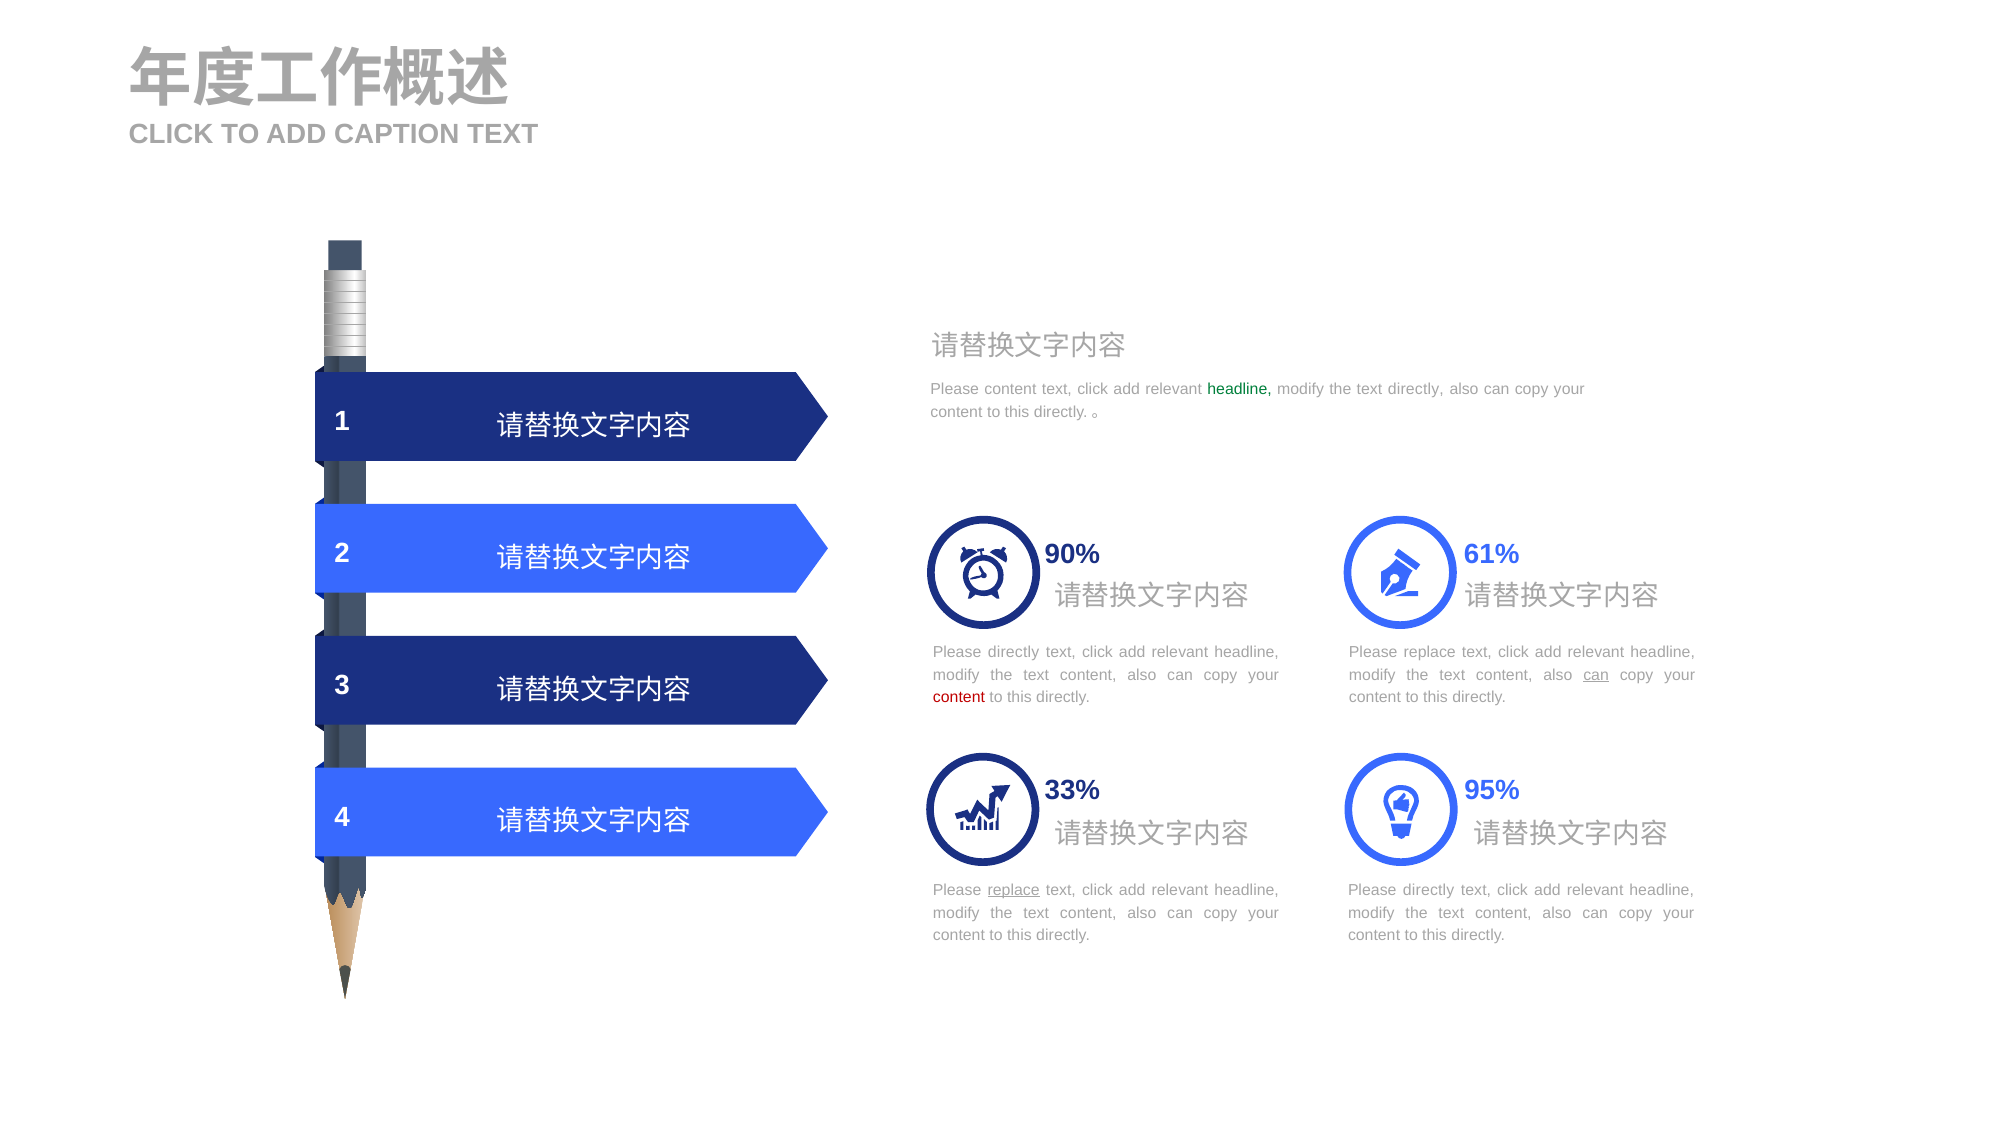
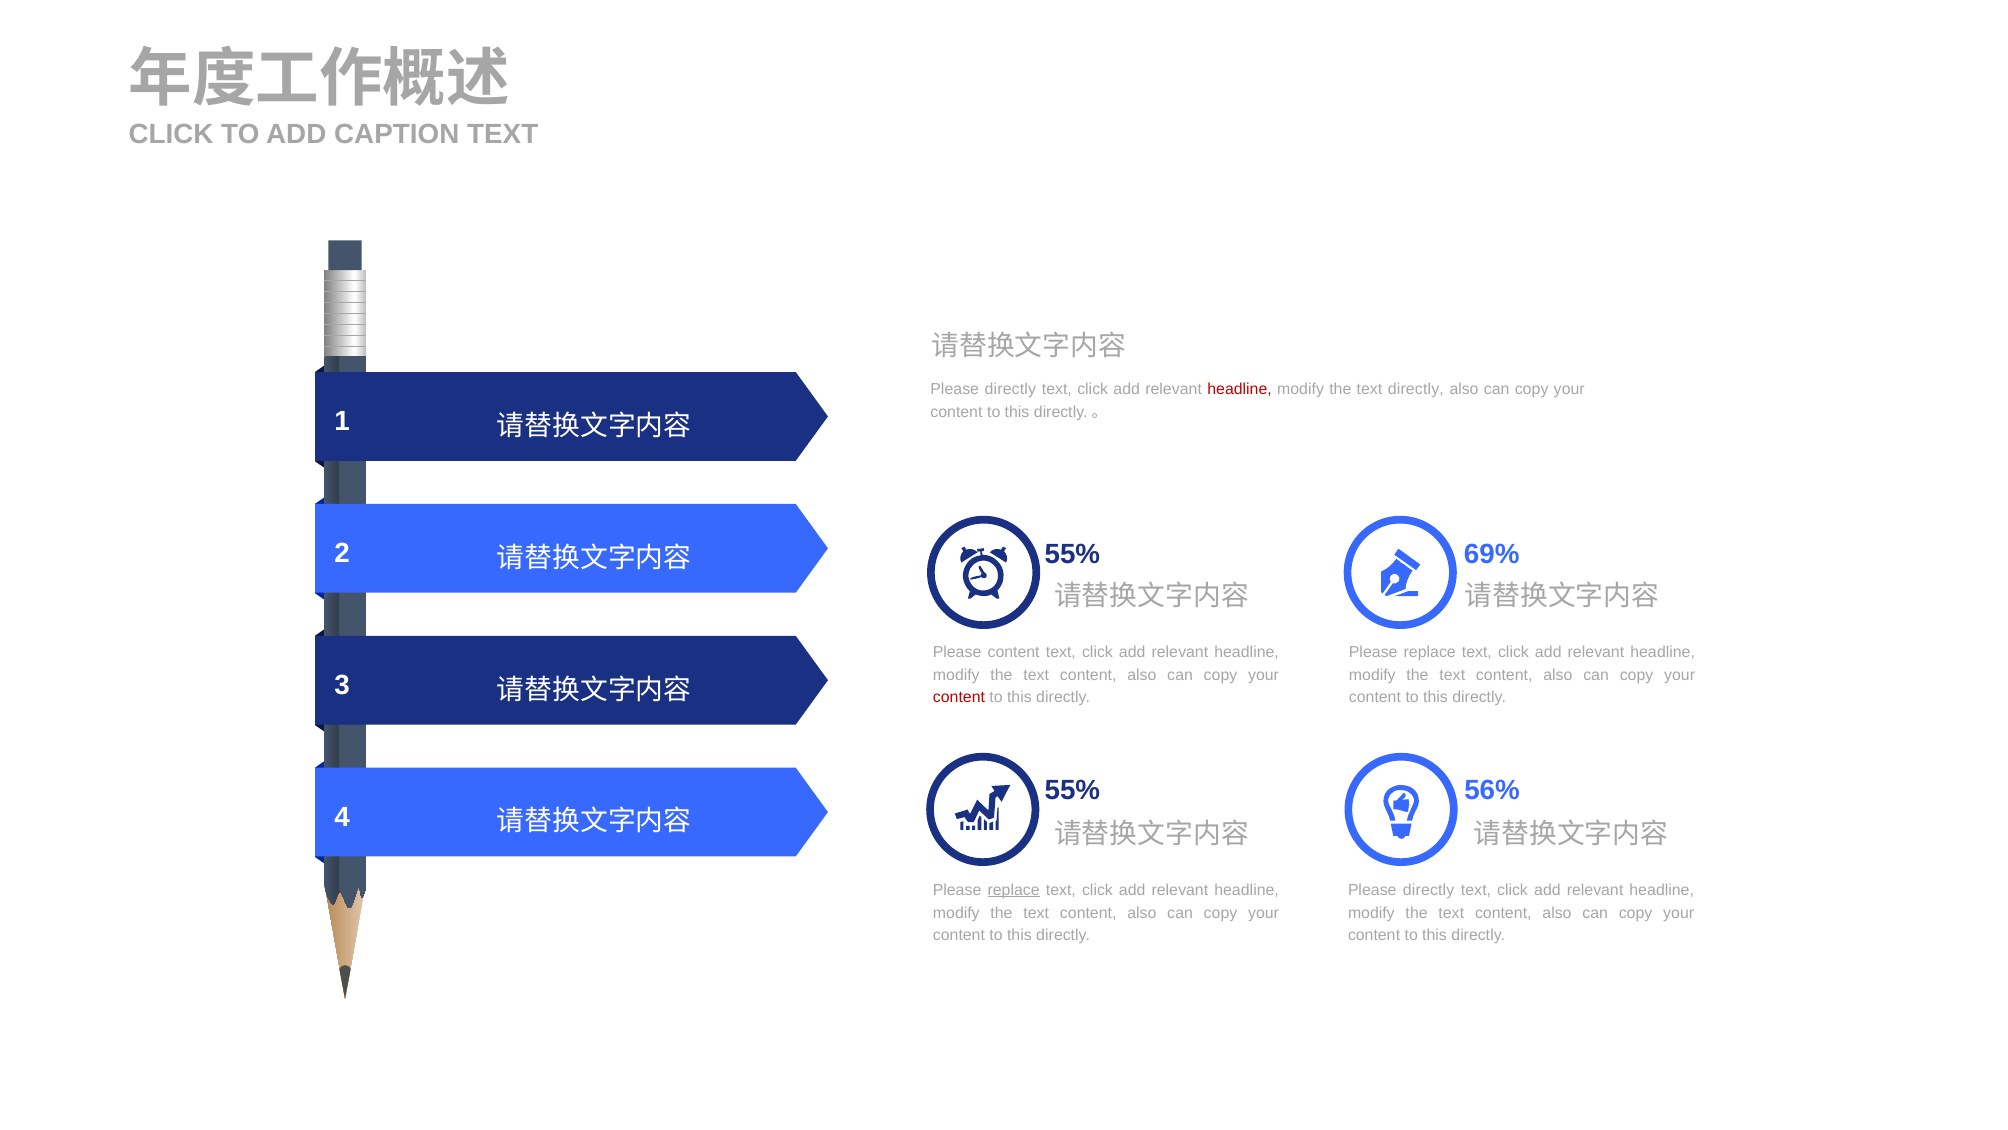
content: content -> directly (1010, 389)
headline colour: green -> red (1240, 389)
90%: 90% -> 55% (1072, 554)
61%: 61% -> 69% (1492, 554)
directly: directly -> content (1014, 652)
can underline: present -> none (1596, 675)
33%: 33% -> 55% (1072, 790)
95%: 95% -> 56% (1492, 790)
